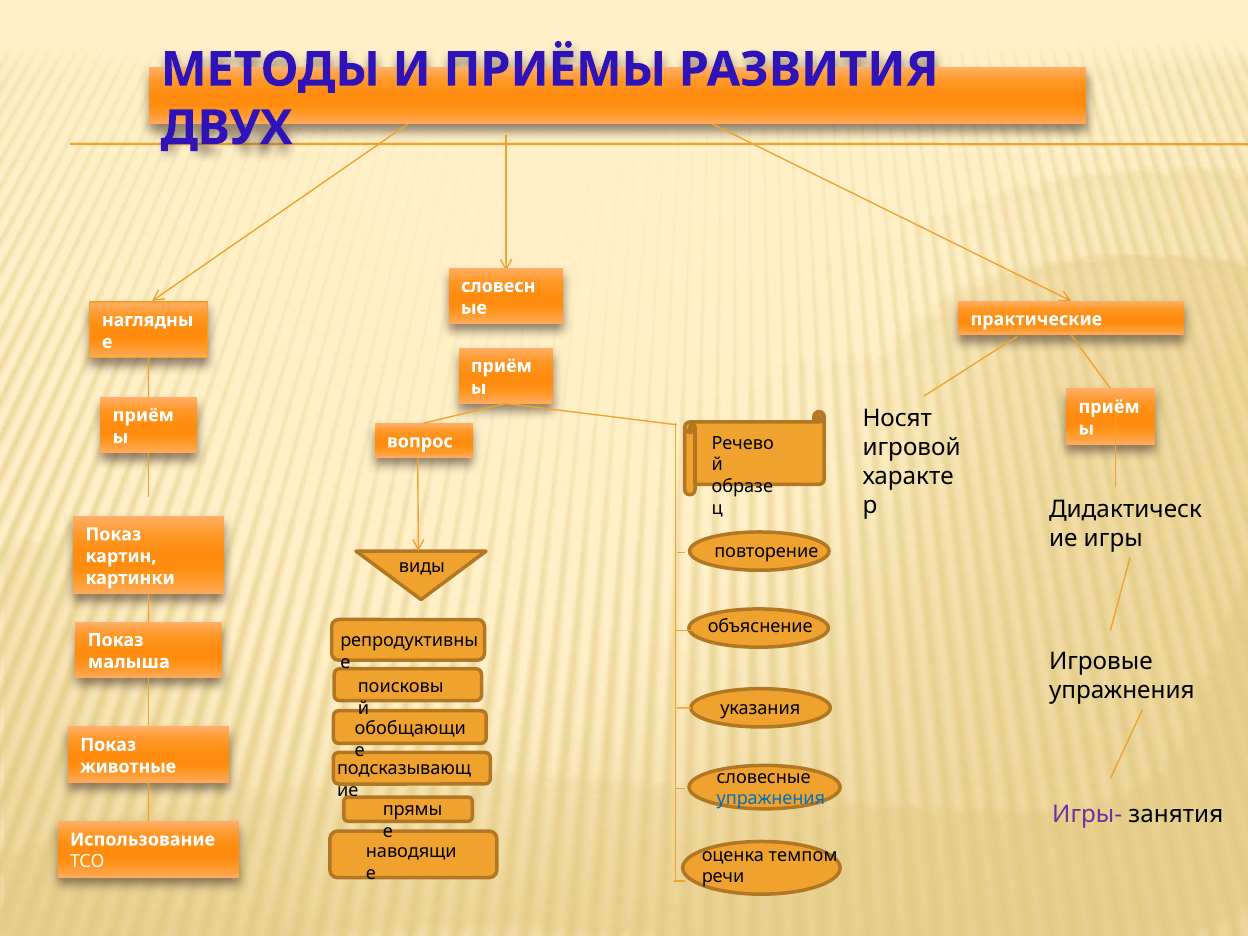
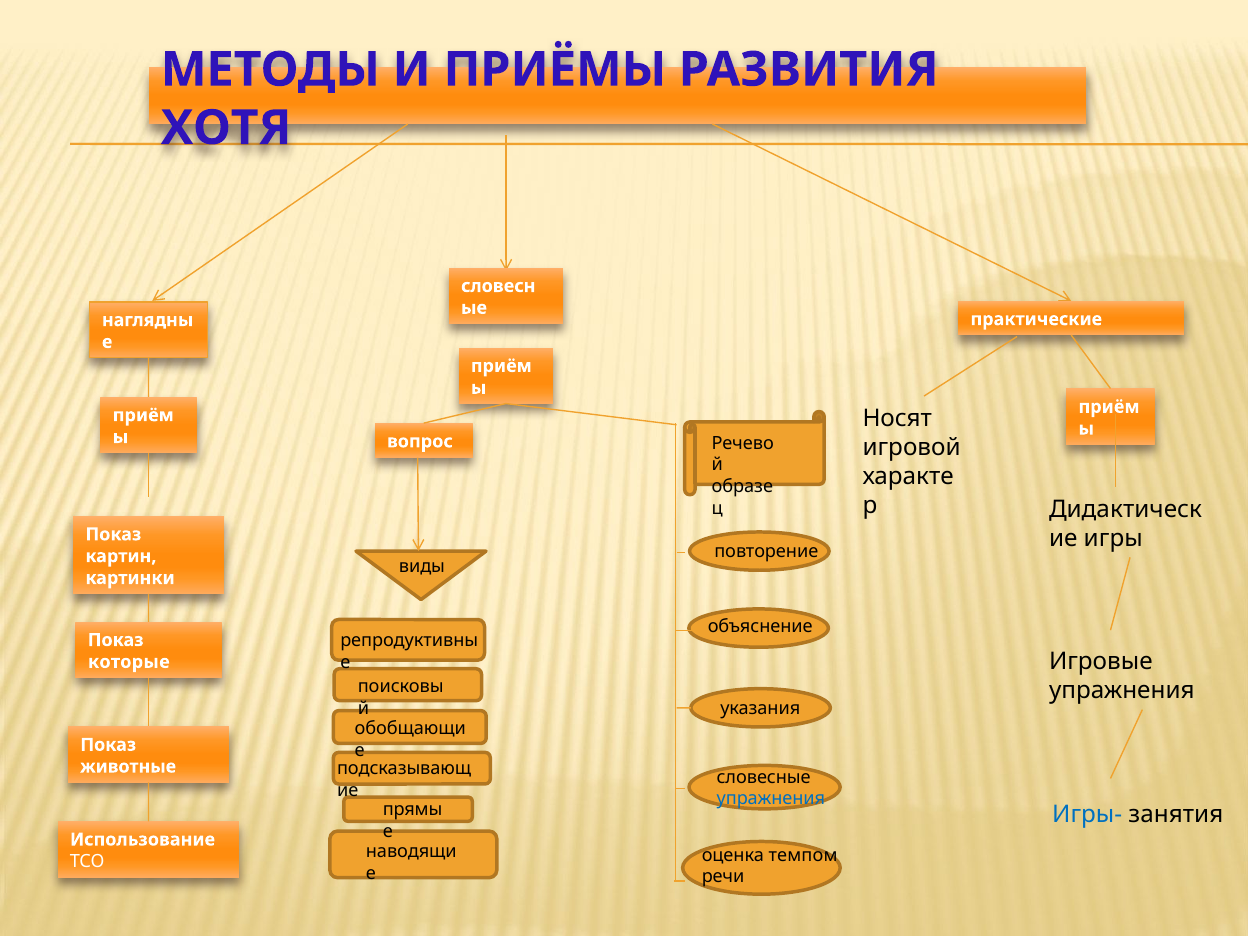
ДВУХ: ДВУХ -> ХОТЯ (226, 128)
малыша: малыша -> которые (129, 662)
Игры- colour: purple -> blue (1087, 814)
